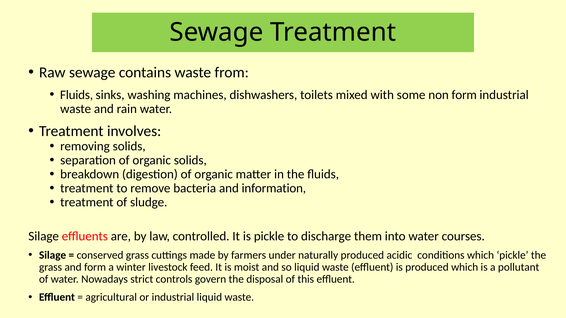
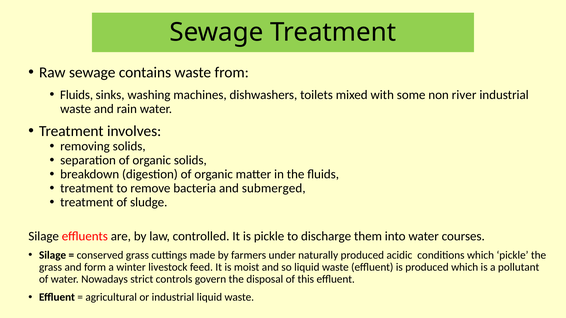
non form: form -> river (464, 95)
information: information -> submerged (274, 189)
